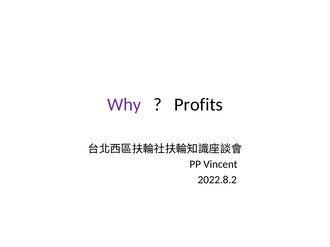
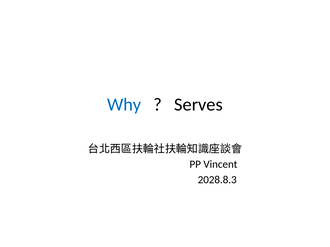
Why colour: purple -> blue (124, 105)
Profits: Profits -> Serves (199, 105)
2022.8.2: 2022.8.2 -> 2028.8.3 (217, 180)
